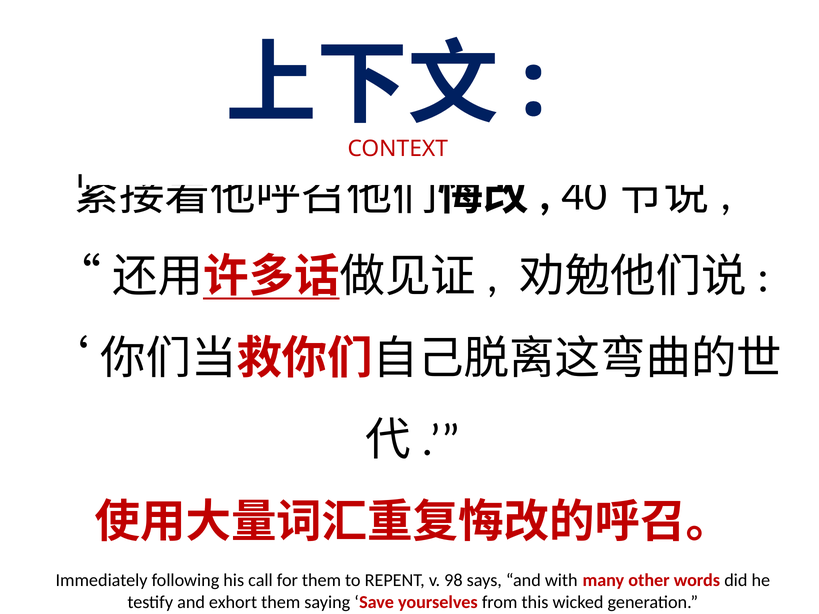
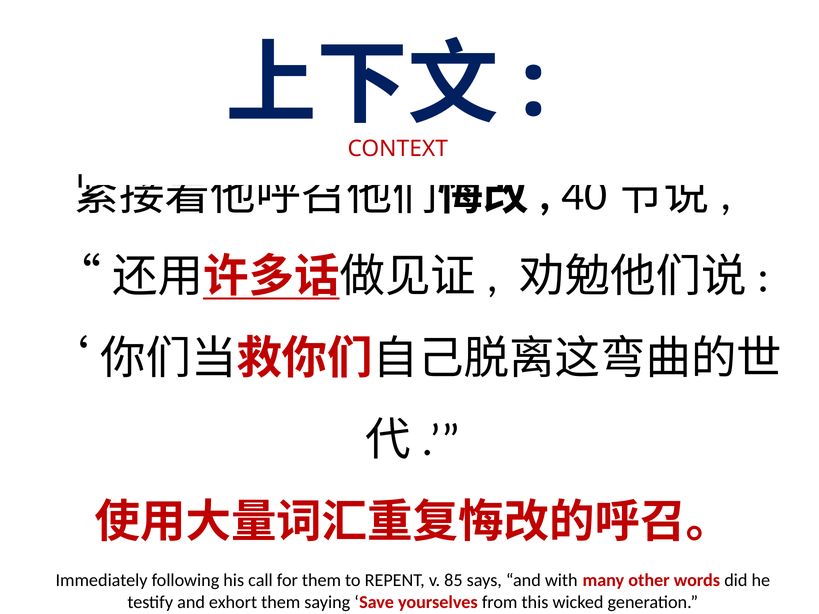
98: 98 -> 85 (453, 581)
